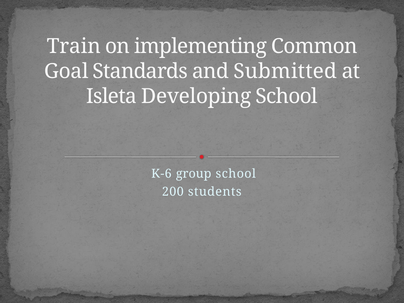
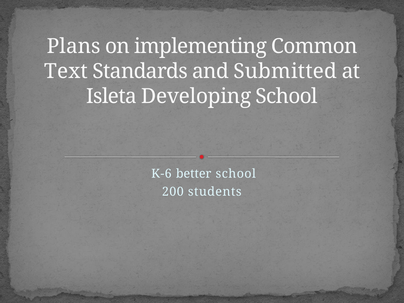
Train: Train -> Plans (74, 46)
Goal: Goal -> Text (66, 71)
group: group -> better (194, 174)
